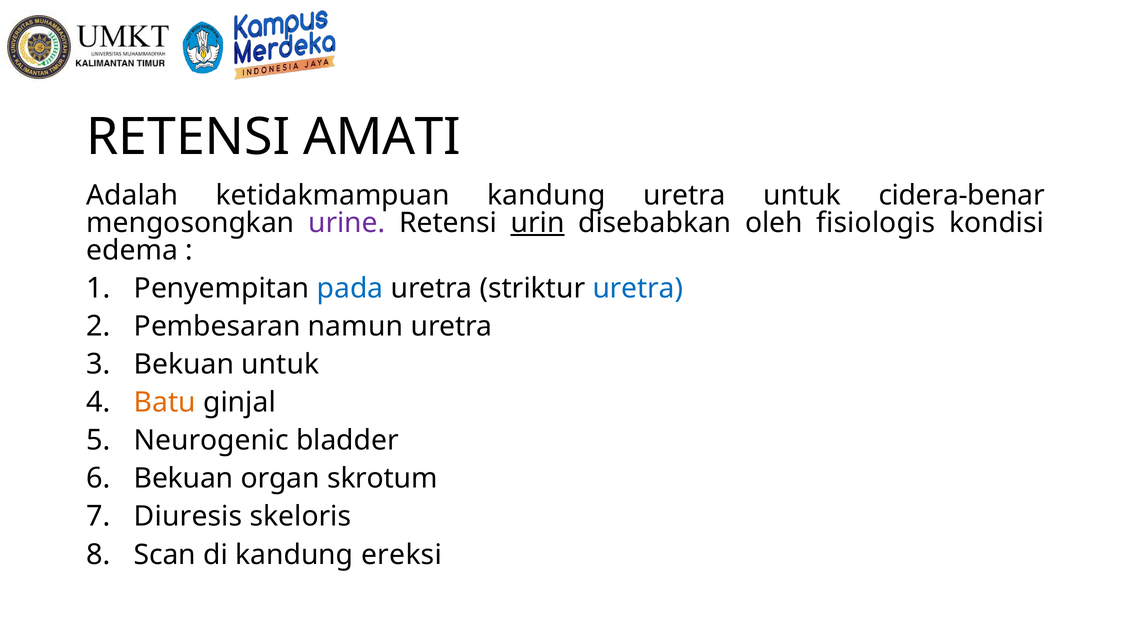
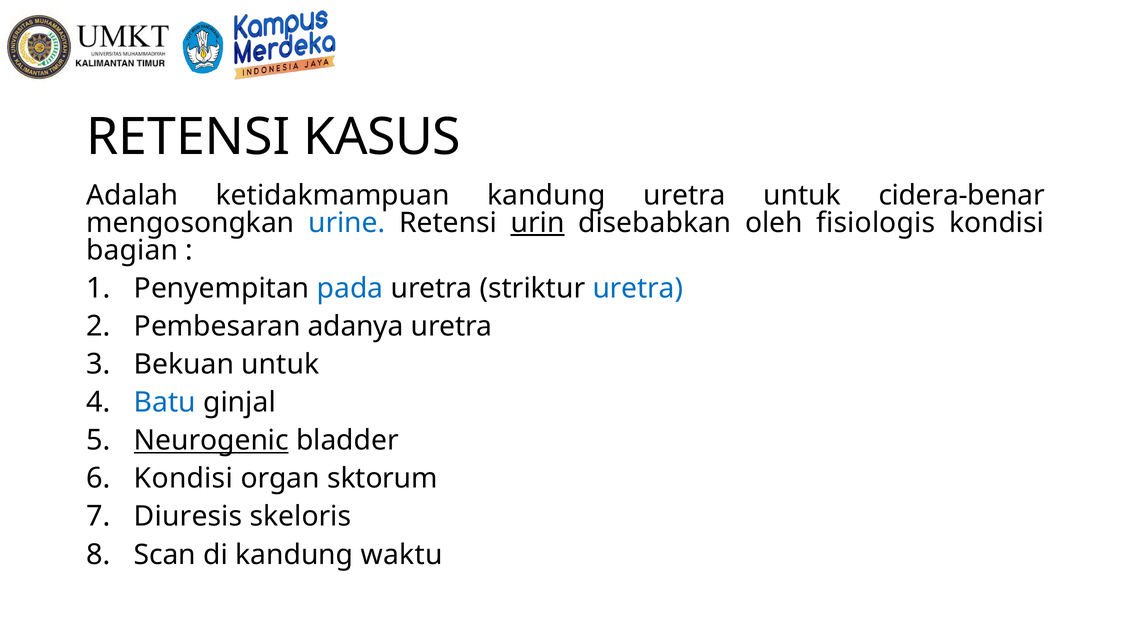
AMATI: AMATI -> KASUS (382, 137)
urine colour: purple -> blue (347, 223)
edema: edema -> bagian (132, 250)
namun: namun -> adanya (356, 326)
Batu colour: orange -> blue (165, 403)
Neurogenic underline: none -> present (211, 441)
Bekuan: Bekuan -> Kondisi (184, 479)
skrotum: skrotum -> sktorum (382, 479)
ereksi: ereksi -> waktu (402, 555)
